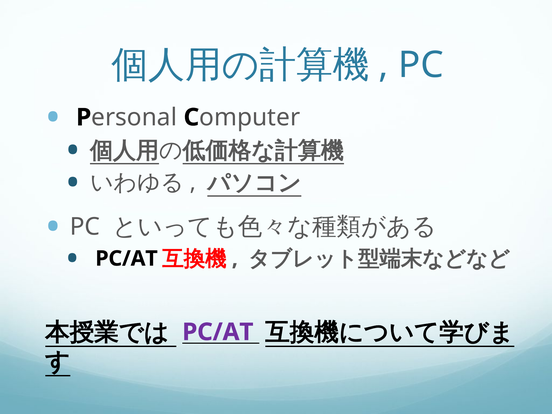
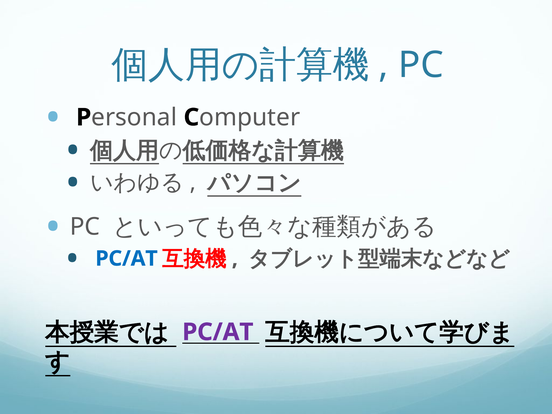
PC/AT colour: black -> blue (126, 259)
